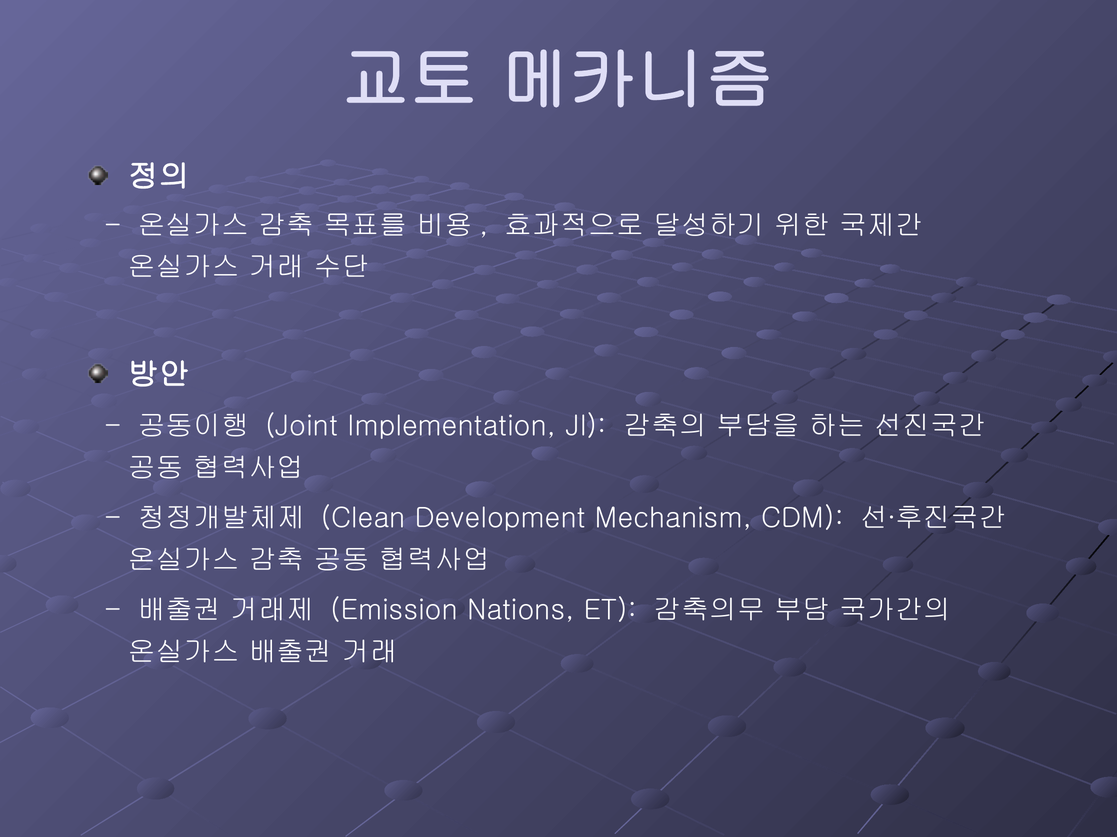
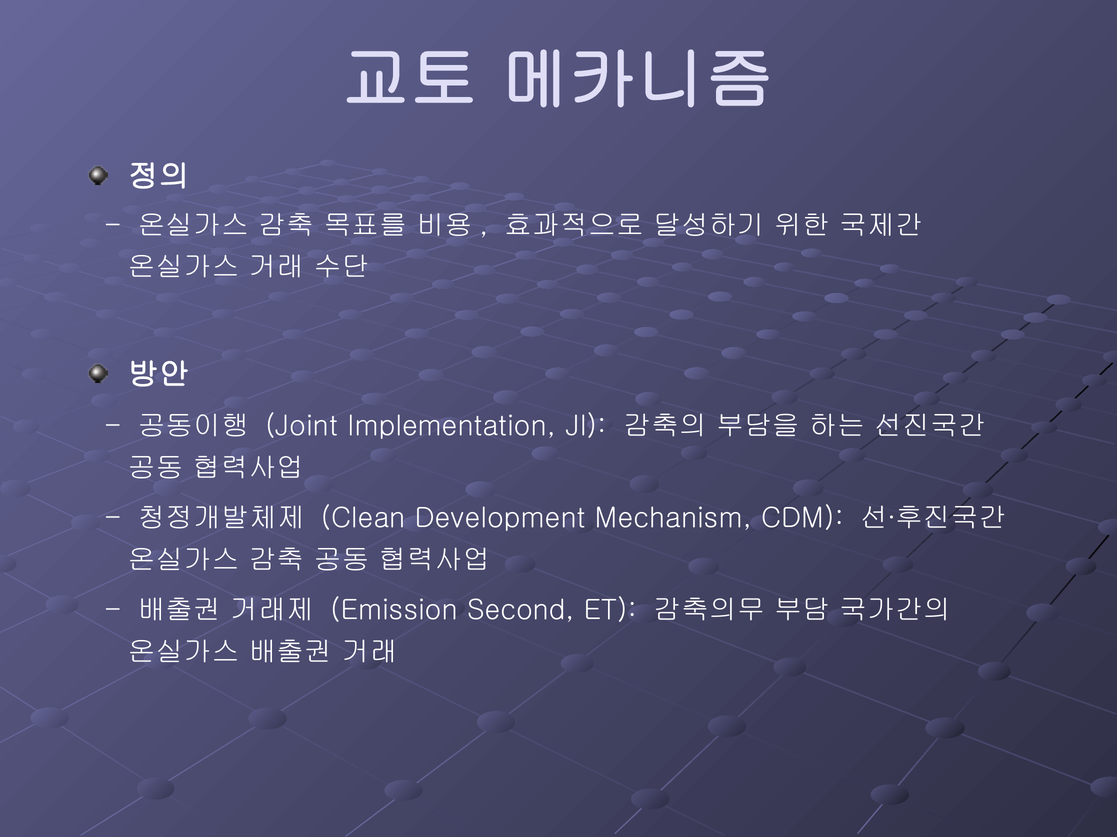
Nations: Nations -> Second (521, 611)
